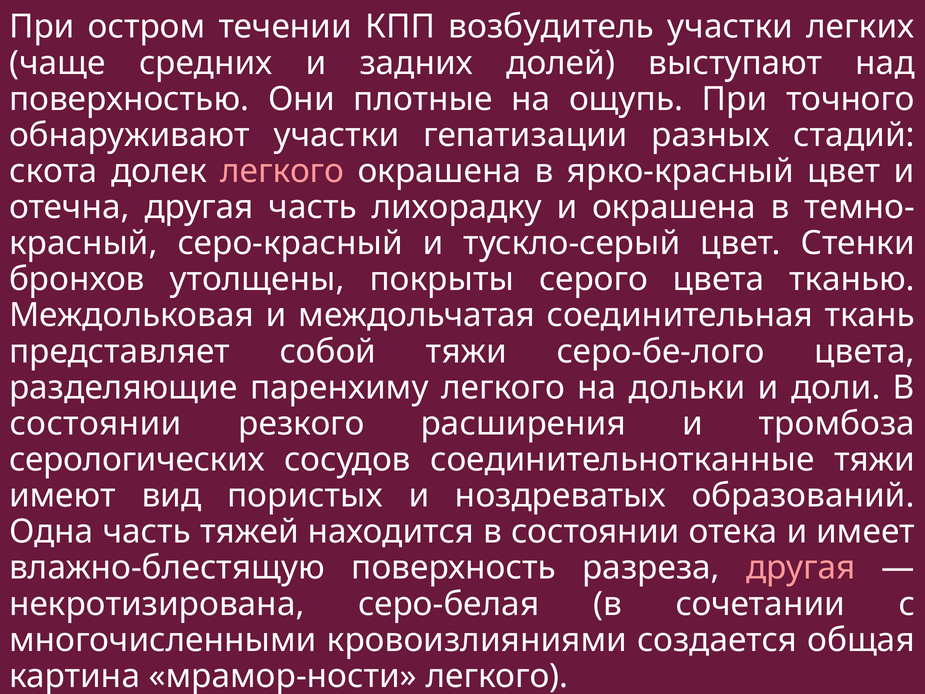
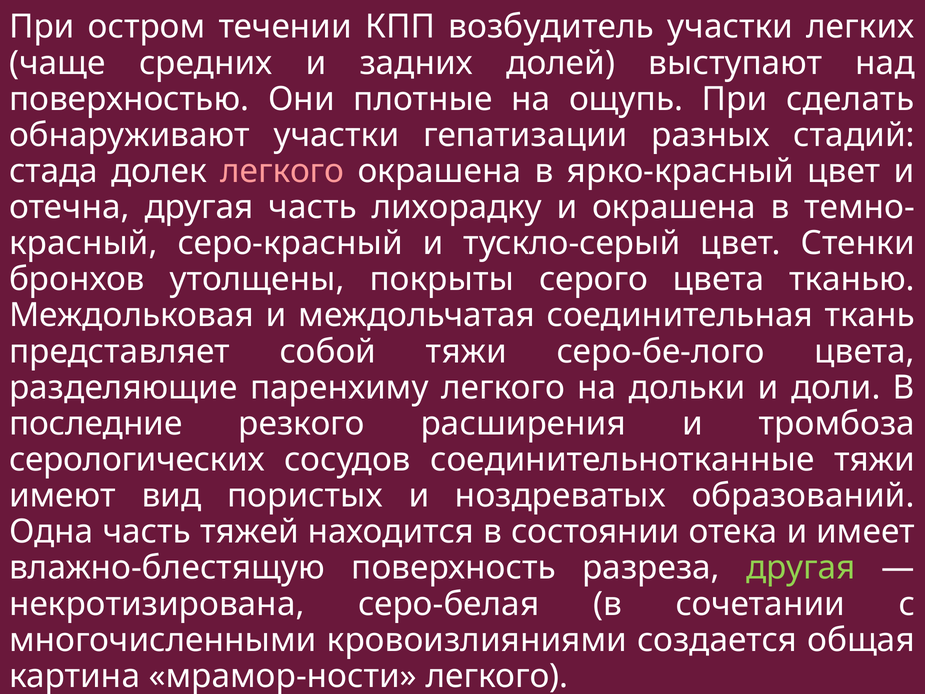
точного: точного -> сделать (850, 99)
скота: скота -> стада (53, 171)
состоянии: состоянии -> последние (96, 424)
другая colour: pink -> light green (801, 568)
